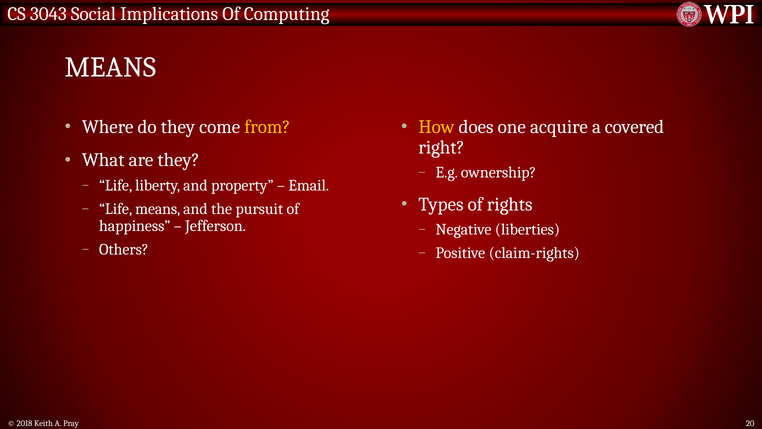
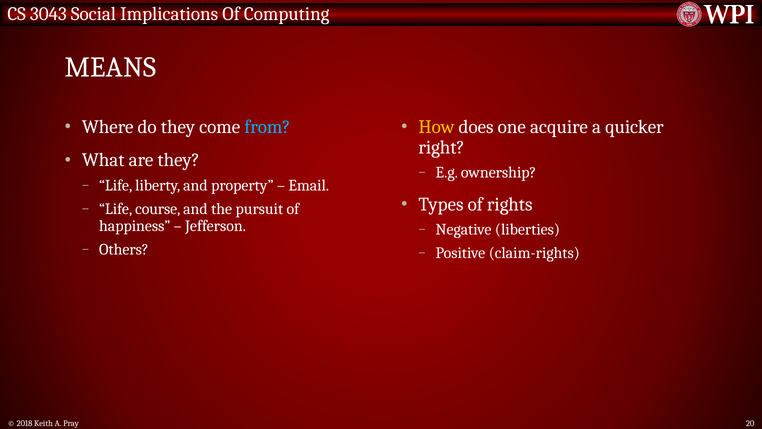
from colour: yellow -> light blue (267, 127)
covered: covered -> quicker (634, 127)
Life means: means -> course (158, 209)
